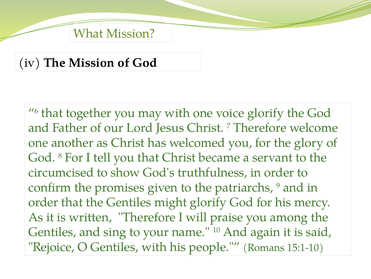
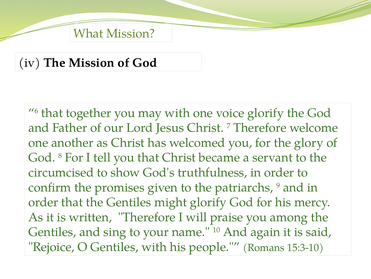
15:1-10: 15:1-10 -> 15:3-10 (305, 247)
